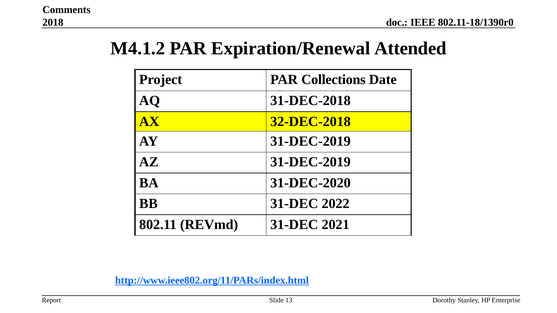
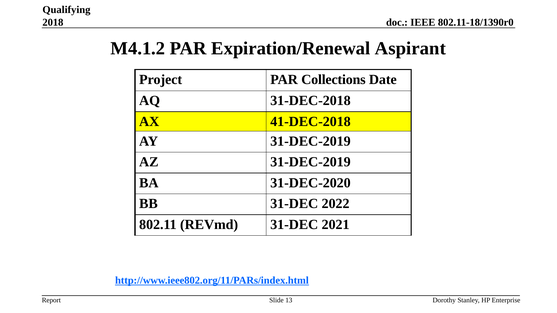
Comments: Comments -> Qualifying (66, 10)
Attended: Attended -> Aspirant (410, 48)
32-DEC-2018: 32-DEC-2018 -> 41-DEC-2018 (310, 122)
